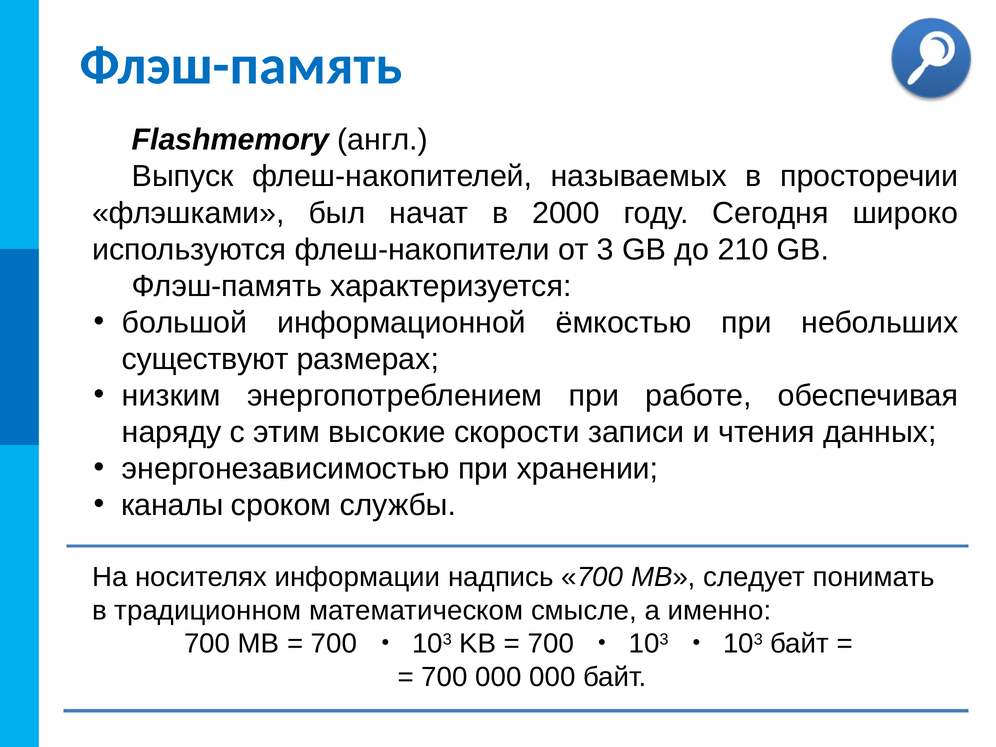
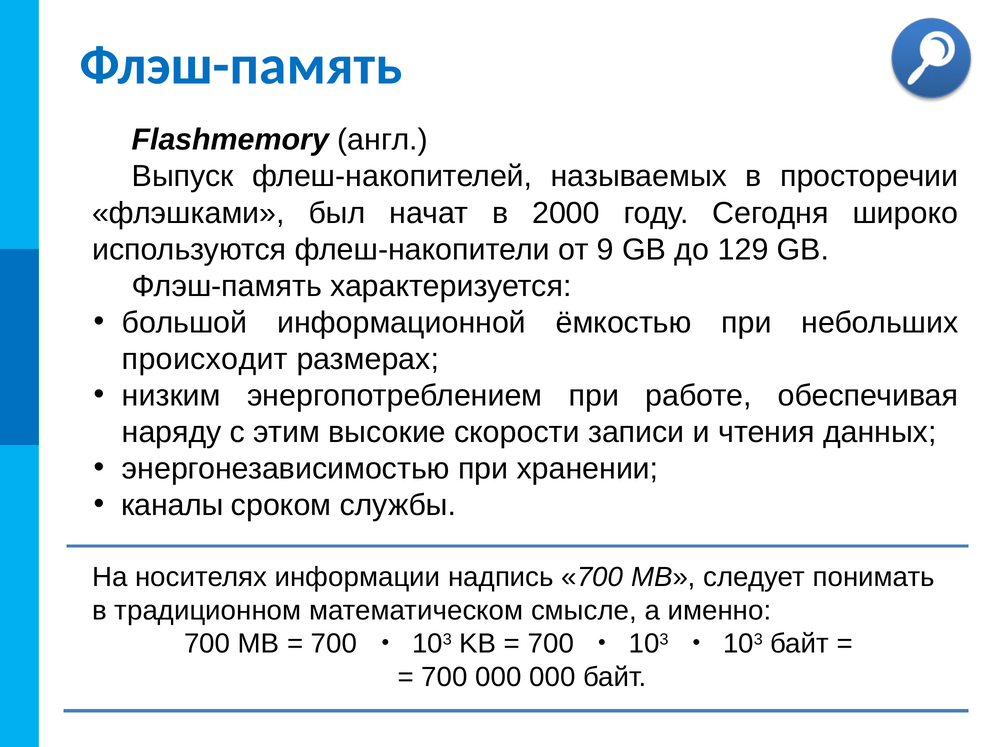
3: 3 -> 9 (605, 249)
210: 210 -> 129 (743, 249)
существуют: существуют -> происходит (205, 359)
